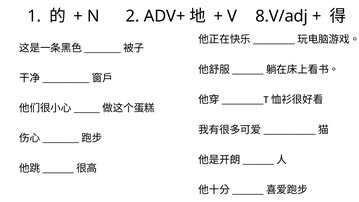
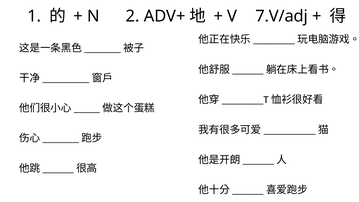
8.V/adj: 8.V/adj -> 7.V/adj (282, 16)
